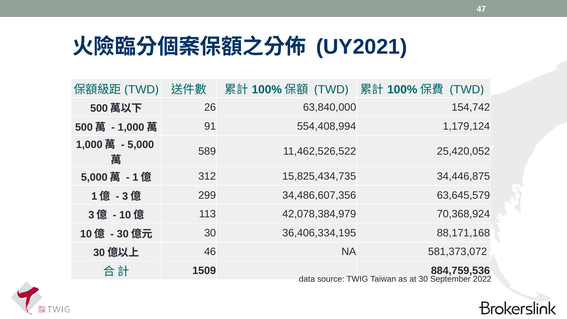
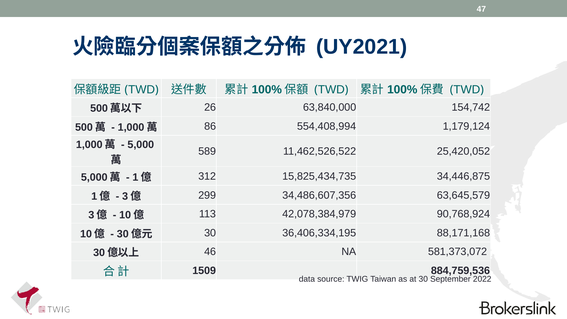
91: 91 -> 86 (210, 126)
70,368,924: 70,368,924 -> 90,768,924 (463, 214)
